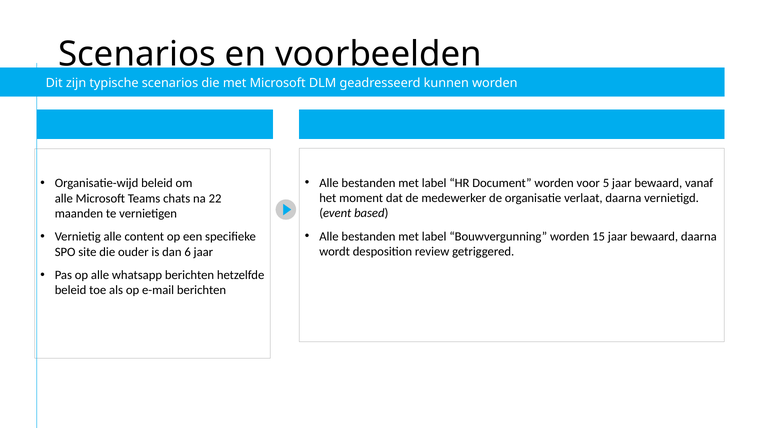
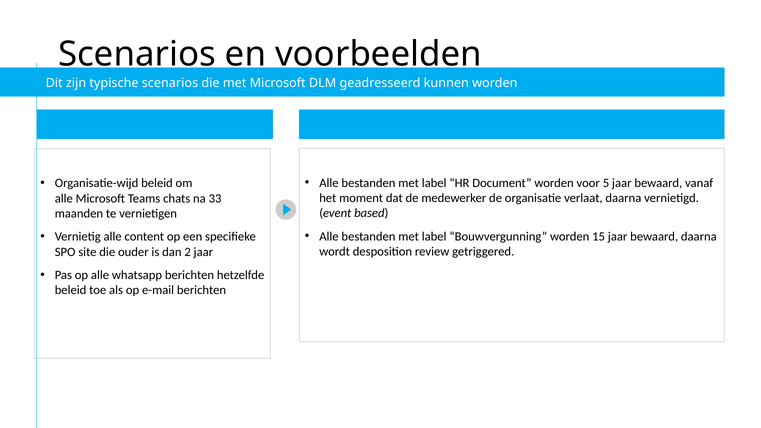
22: 22 -> 33 (215, 198)
6: 6 -> 2 (188, 252)
